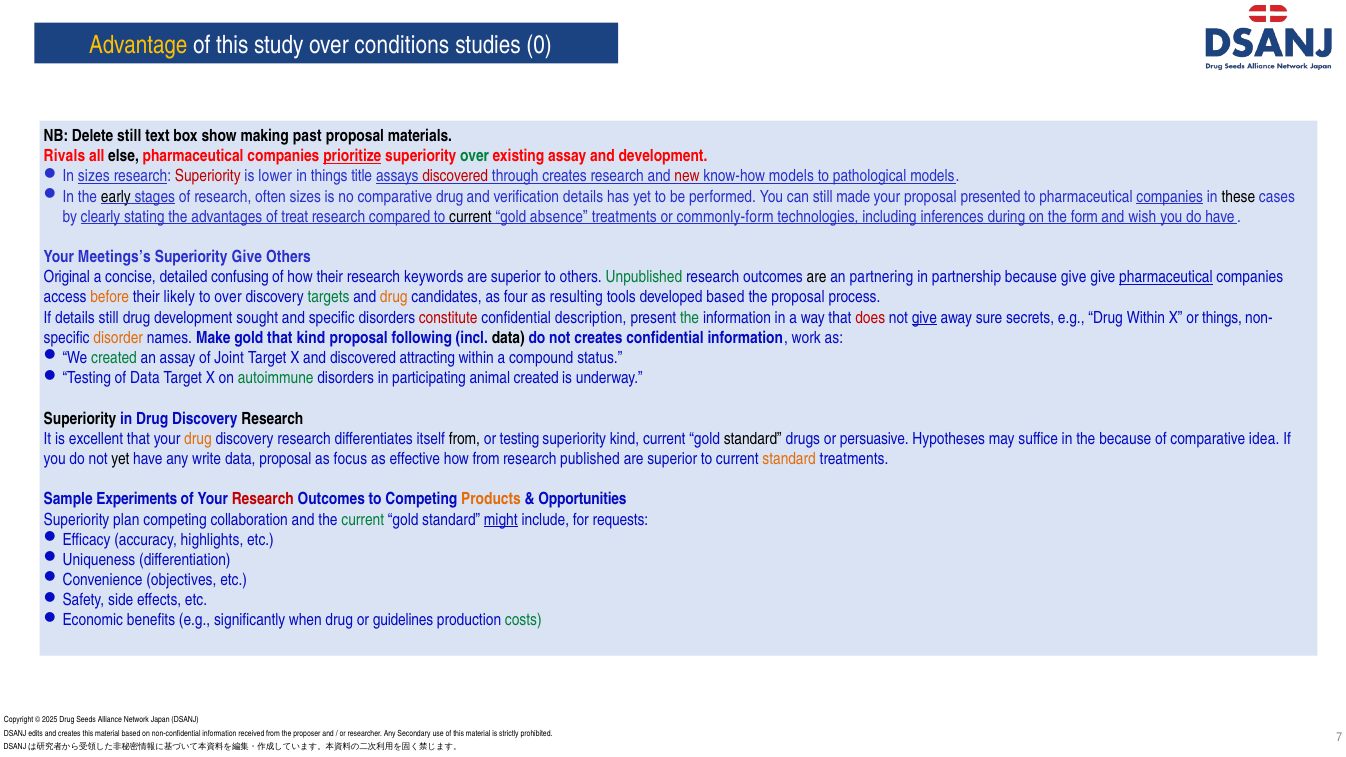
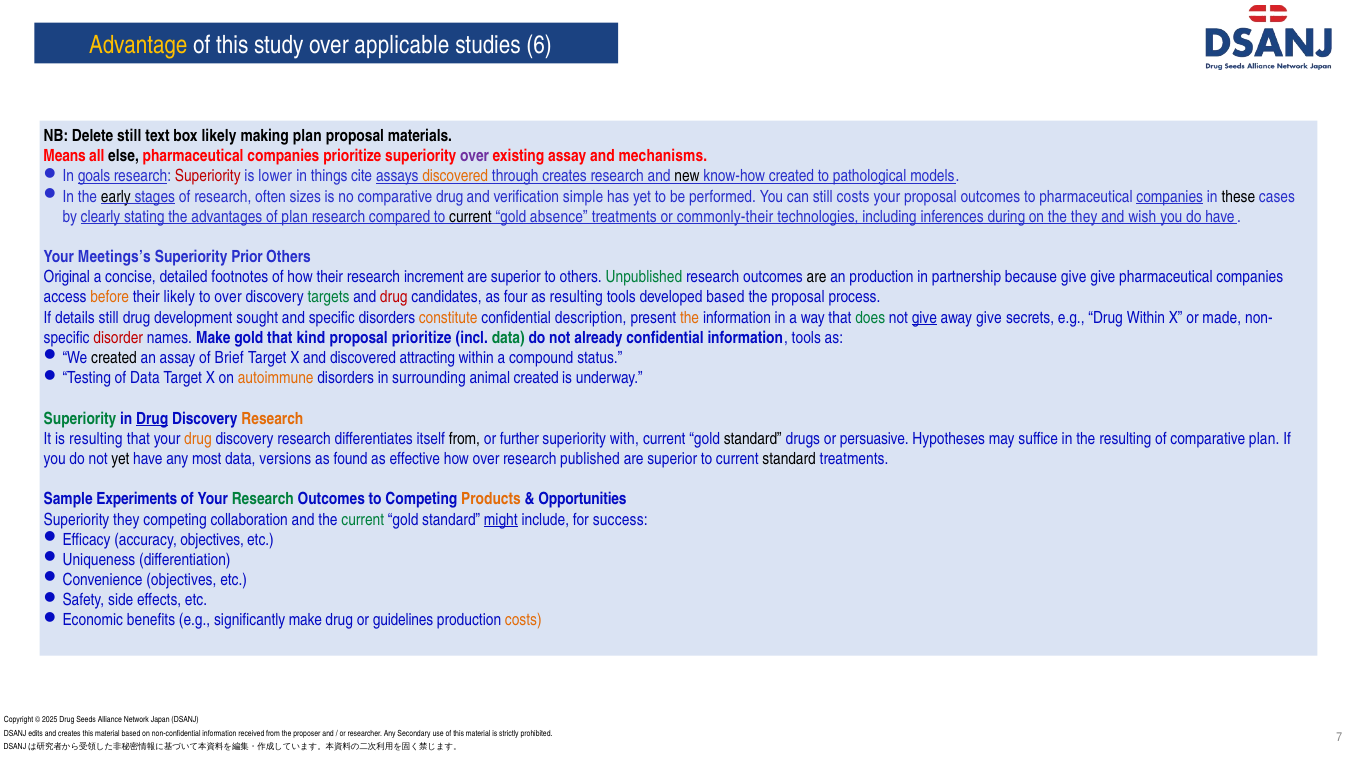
conditions: conditions -> applicable (402, 45)
0: 0 -> 6 (539, 45)
box show: show -> likely (219, 136)
making past: past -> plan (307, 136)
Rivals: Rivals -> Means (65, 156)
prioritize underline: present -> none (352, 156)
over colour: green -> purple (475, 156)
and development: development -> mechanisms (663, 156)
sizes: sizes -> goals (94, 176)
title: title -> cite (362, 176)
discovered colour: red -> orange (455, 176)
new colour: red -> black (687, 176)
know-how models: models -> created (792, 176)
verification details: details -> simple (583, 197)
still made: made -> costs (853, 197)
proposal presented: presented -> outcomes (990, 197)
of treat: treat -> plan (295, 217)
commonly-form: commonly-form -> commonly-their (725, 217)
the form: form -> they (1084, 217)
Superiority Give: Give -> Prior (247, 257)
confusing: confusing -> footnotes (240, 277)
keywords: keywords -> increment (434, 277)
an partnering: partnering -> production (881, 277)
pharmaceutical underline: present -> none (1166, 277)
drug colour: orange -> red (394, 297)
constitute colour: red -> orange (448, 318)
the colour: green -> orange (690, 318)
does colour: red -> green (870, 318)
away sure: sure -> give (989, 318)
or things: things -> made (1222, 318)
disorder colour: orange -> red (118, 338)
proposal following: following -> prioritize (422, 338)
data colour: black -> green (508, 338)
not creates: creates -> already (598, 338)
information work: work -> tools (806, 338)
created colour: green -> black (114, 358)
Joint: Joint -> Brief (229, 358)
autoimmune colour: green -> orange (276, 378)
participating: participating -> surrounding (429, 378)
Superiority colour: black -> green (80, 419)
Drug underline: none -> present (152, 419)
Research colour: black -> orange (272, 419)
is excellent: excellent -> resulting (96, 439)
testing: testing -> further (519, 439)
superiority kind: kind -> with (624, 439)
the because: because -> resulting (1125, 439)
comparative idea: idea -> plan (1264, 439)
write: write -> most (207, 459)
data proposal: proposal -> versions (285, 459)
focus: focus -> found (351, 459)
how from: from -> over (486, 459)
standard colour: orange -> black (789, 459)
Research colour: red -> green (263, 499)
Superiority plan: plan -> they (126, 520)
requests: requests -> success (620, 520)
accuracy highlights: highlights -> objectives (212, 540)
significantly when: when -> make (305, 621)
costs colour: green -> orange (523, 621)
